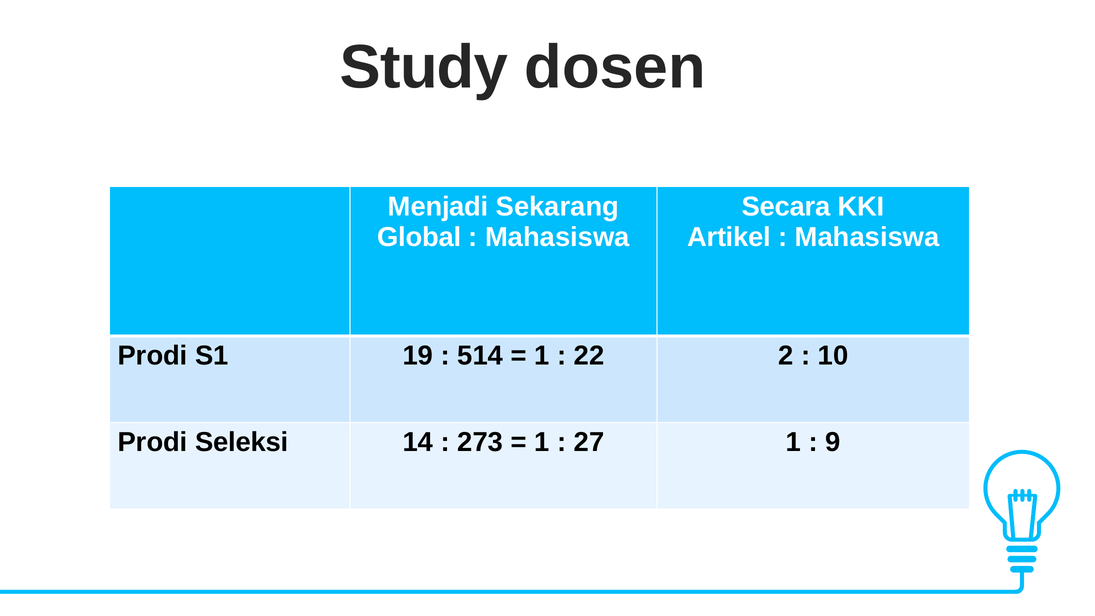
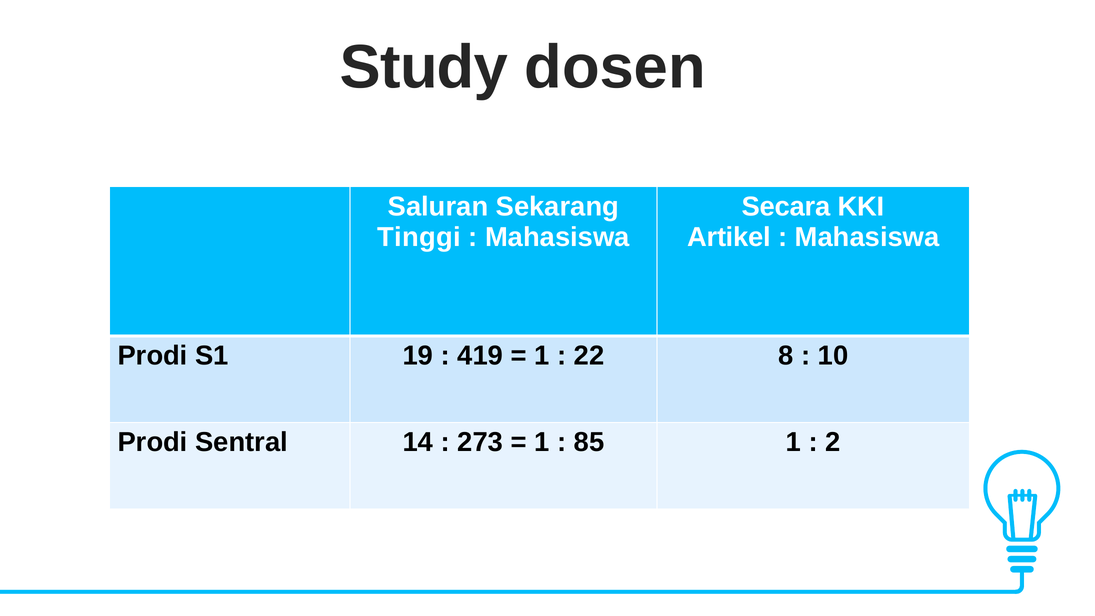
Menjadi: Menjadi -> Saluran (438, 207)
Global: Global -> Tinggi (419, 237)
514: 514 -> 419 (480, 356)
2: 2 -> 8 (786, 356)
Seleksi: Seleksi -> Sentral (242, 442)
27: 27 -> 85 (589, 442)
9: 9 -> 2 (833, 442)
